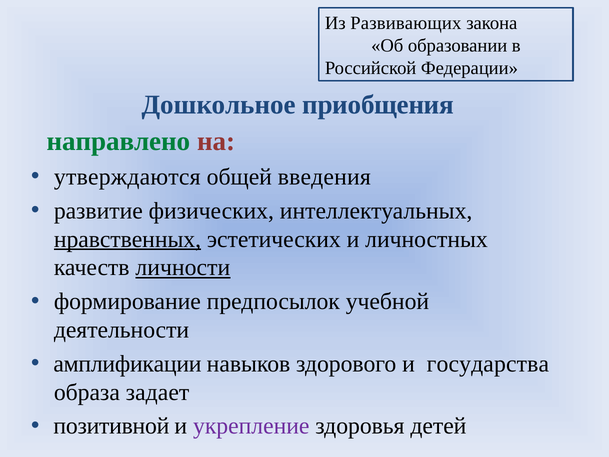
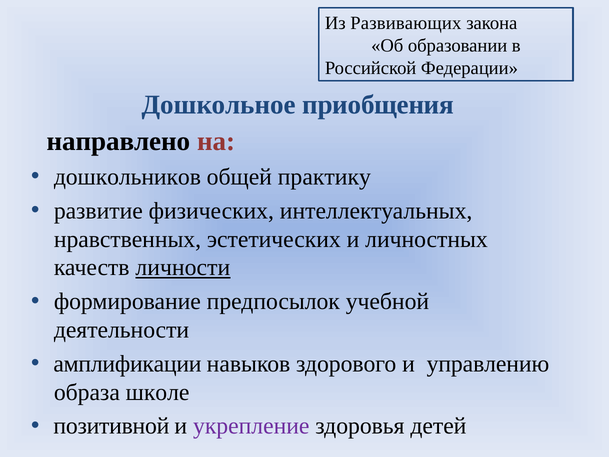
направлено colour: green -> black (119, 141)
утверждаются: утверждаются -> дошкольников (127, 177)
введения: введения -> практику (324, 177)
нравственных underline: present -> none (127, 239)
государства: государства -> управлению (488, 364)
задает: задает -> школе (158, 392)
